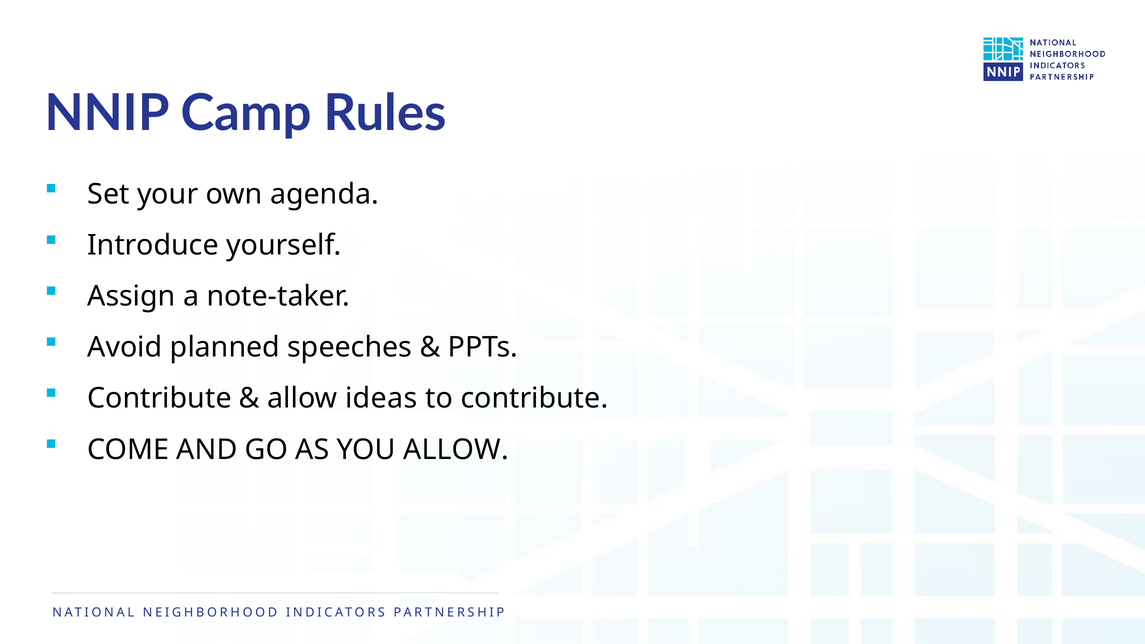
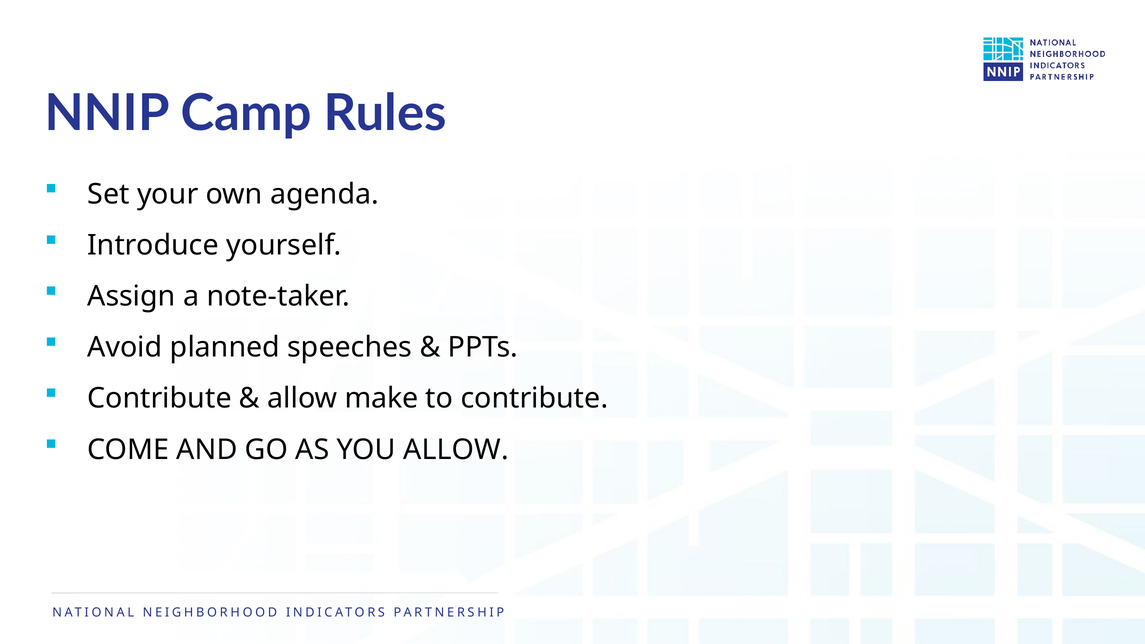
ideas: ideas -> make (382, 399)
